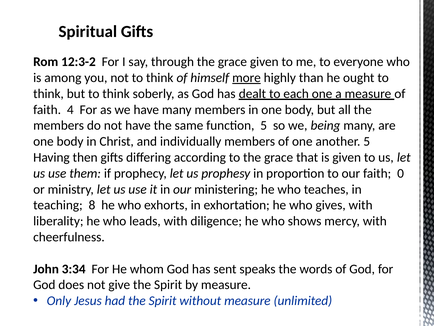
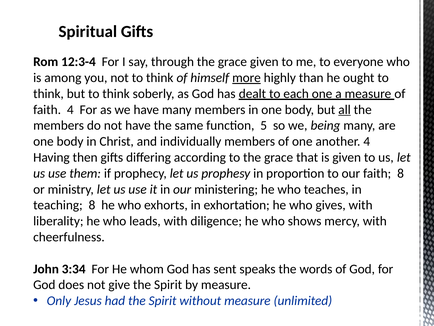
12:3-2: 12:3-2 -> 12:3-4 (78, 62)
all underline: none -> present (345, 110)
another 5: 5 -> 4 (367, 141)
faith 0: 0 -> 8 (401, 173)
